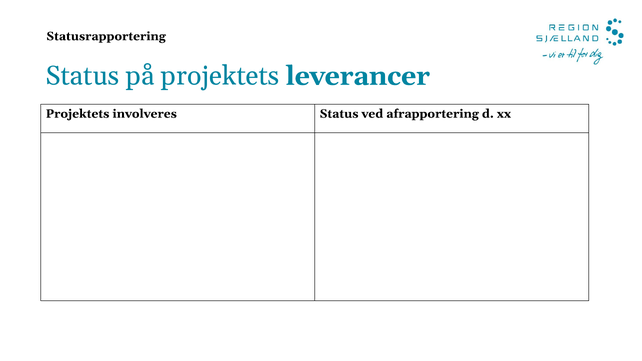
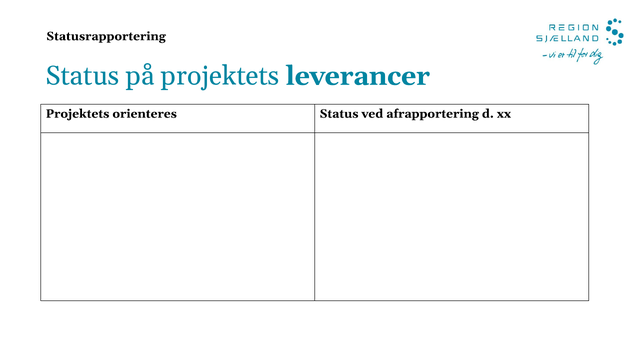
involveres: involveres -> orienteres (145, 114)
